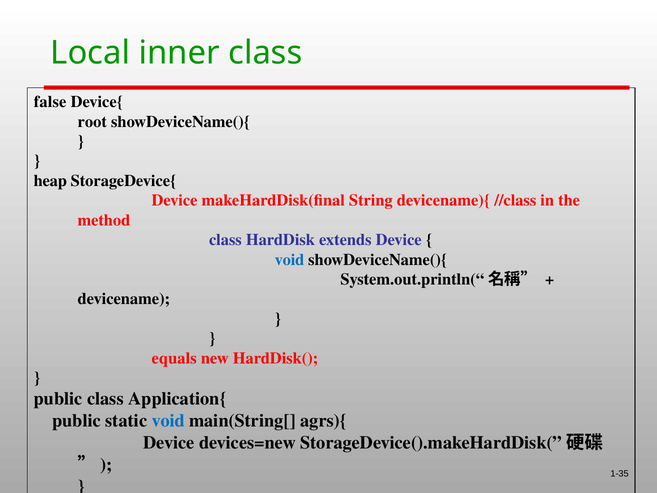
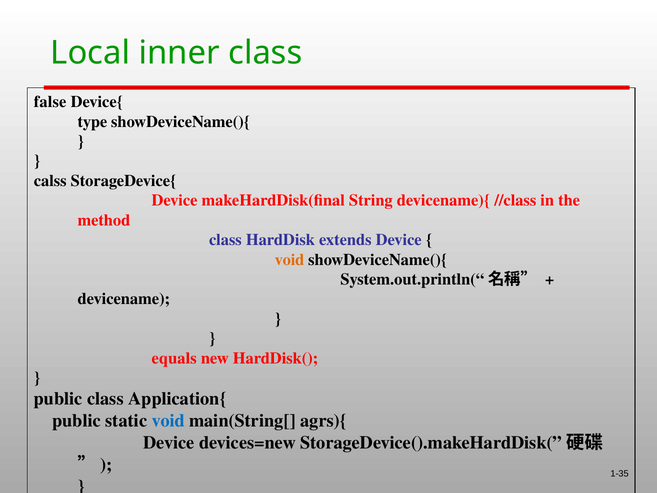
root: root -> type (92, 122)
heap: heap -> calss (50, 181)
void colour: blue -> orange (289, 260)
